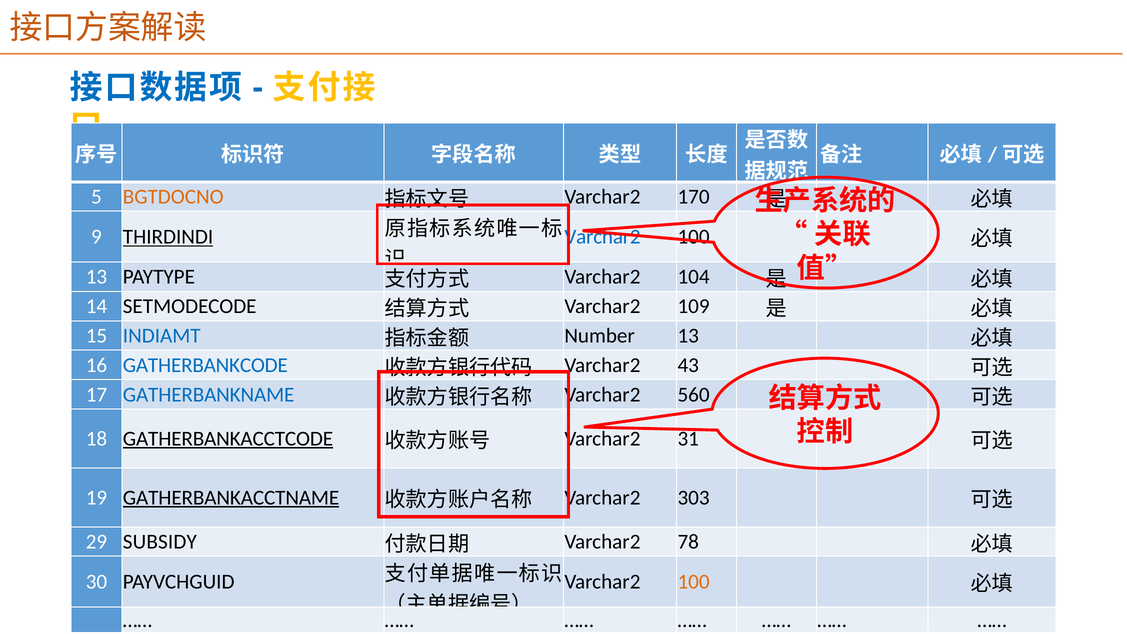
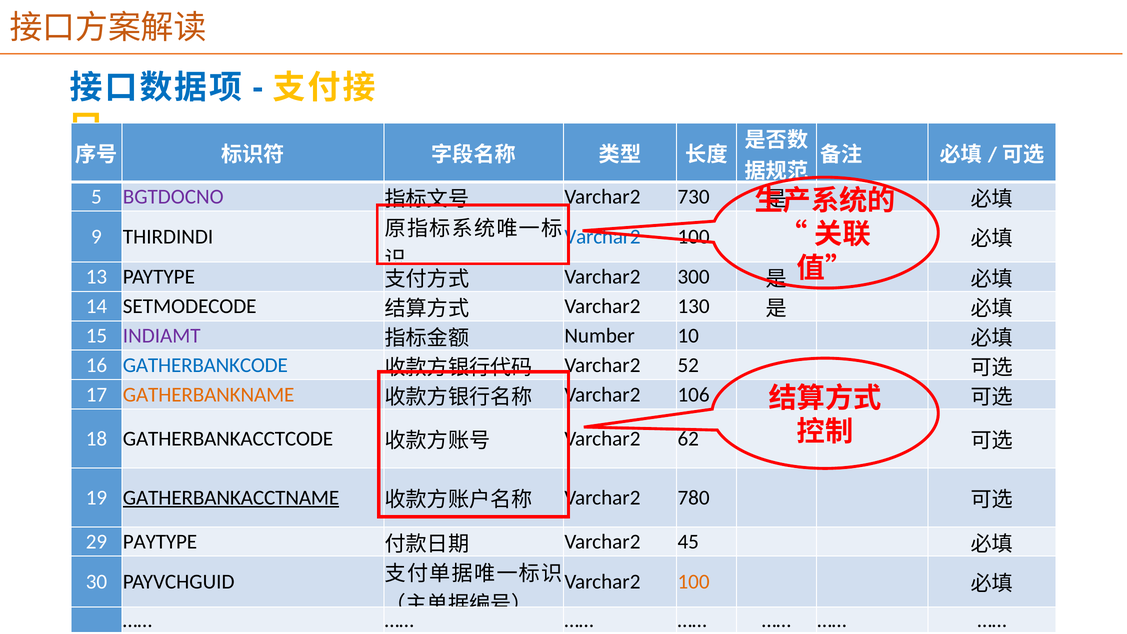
BGTDOCNO colour: orange -> purple (173, 197)
170: 170 -> 730 (694, 197)
THIRDINDI underline: present -> none (168, 237)
104: 104 -> 300 (694, 277)
109: 109 -> 130 (694, 306)
INDIAMT colour: blue -> purple (162, 336)
Number 13: 13 -> 10 (688, 336)
43: 43 -> 52 (688, 365)
GATHERBANKNAME colour: blue -> orange (209, 395)
560: 560 -> 106 (694, 395)
GATHERBANKACCTCODE underline: present -> none (228, 439)
31: 31 -> 62 (688, 439)
303: 303 -> 780 (694, 498)
29 SUBSIDY: SUBSIDY -> PAYTYPE (160, 542)
78: 78 -> 45 (688, 542)
